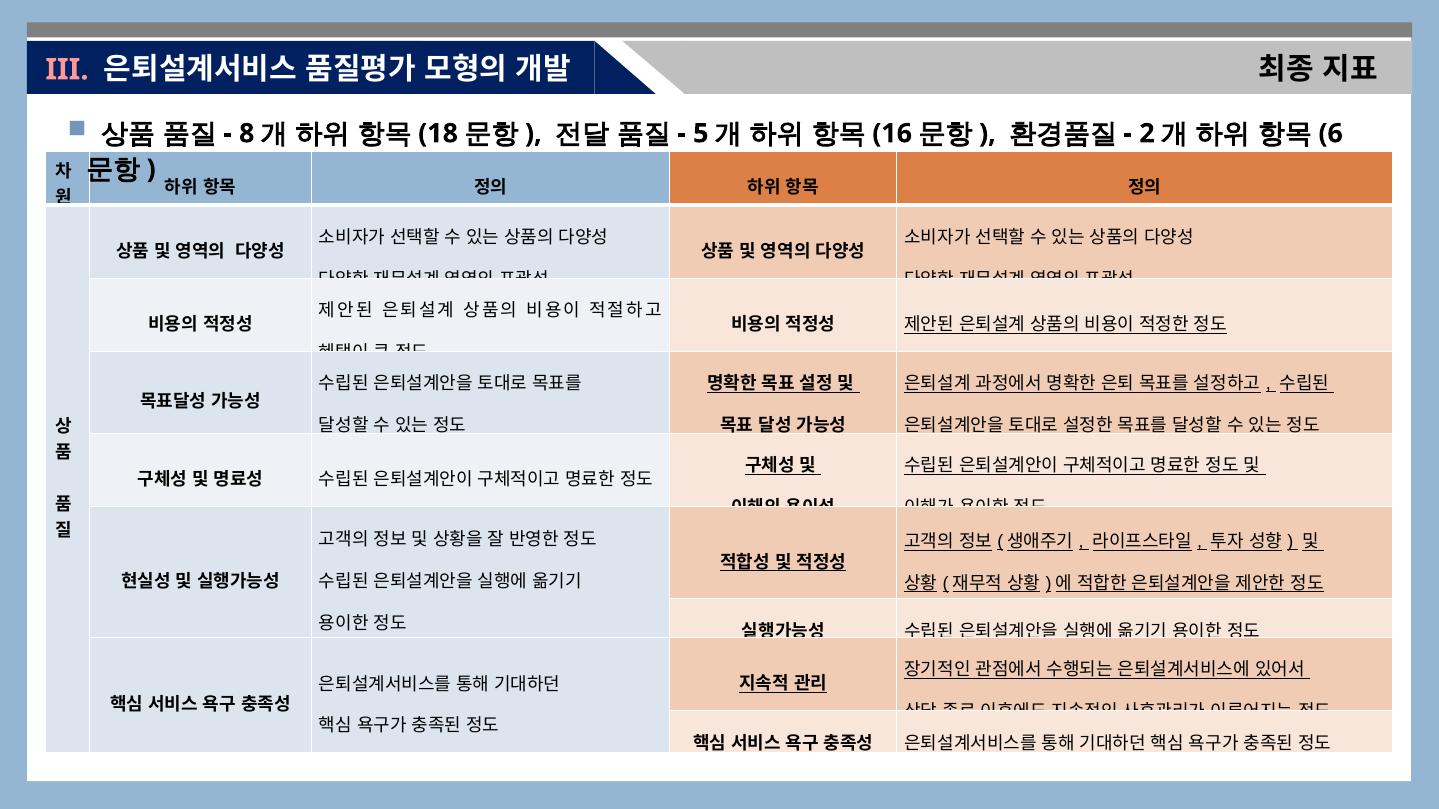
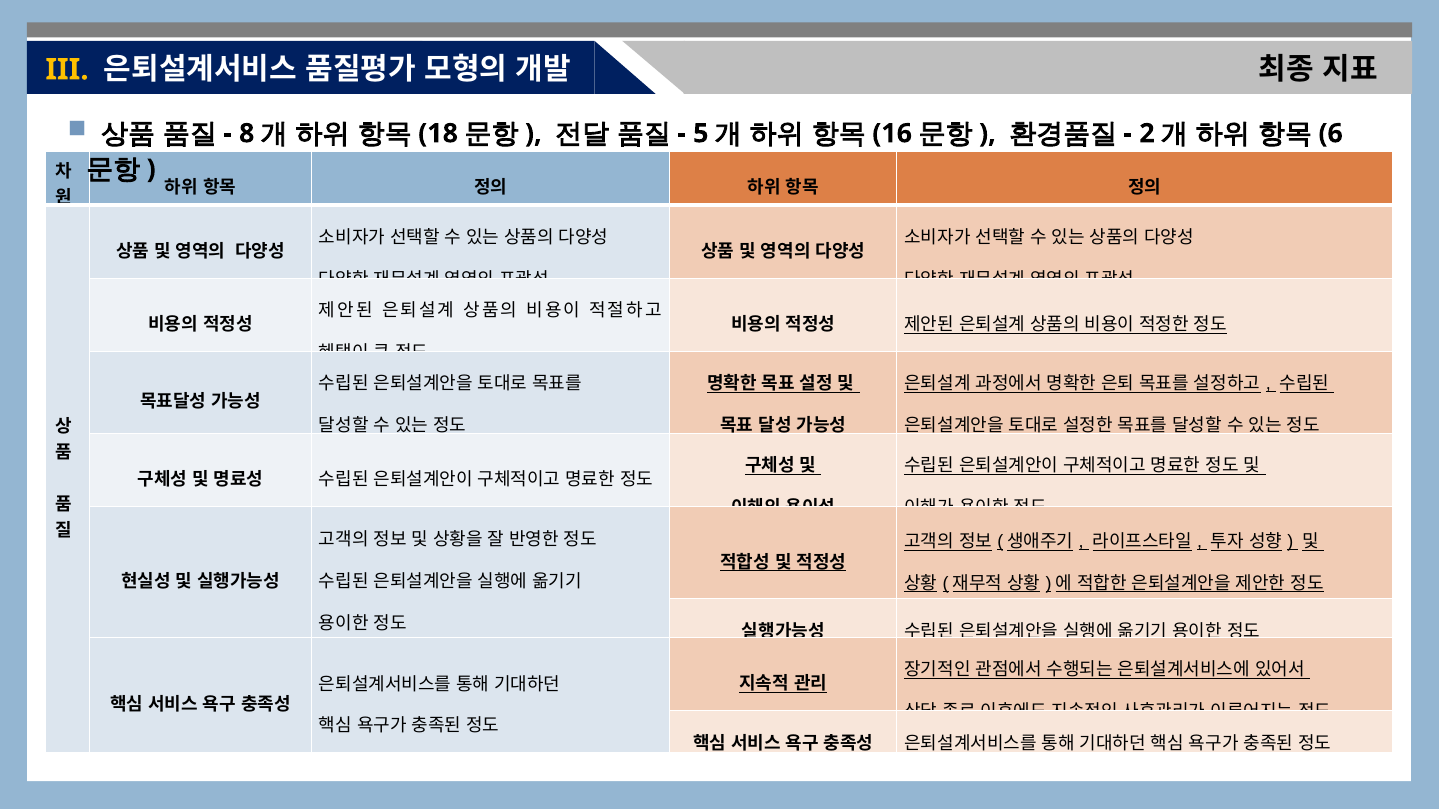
III colour: pink -> yellow (67, 70)
